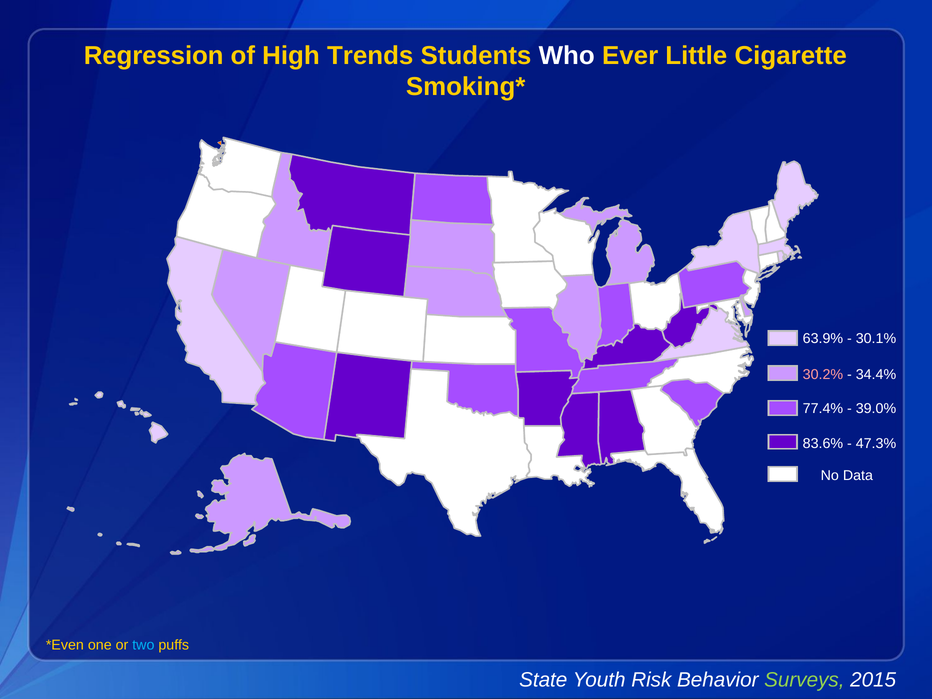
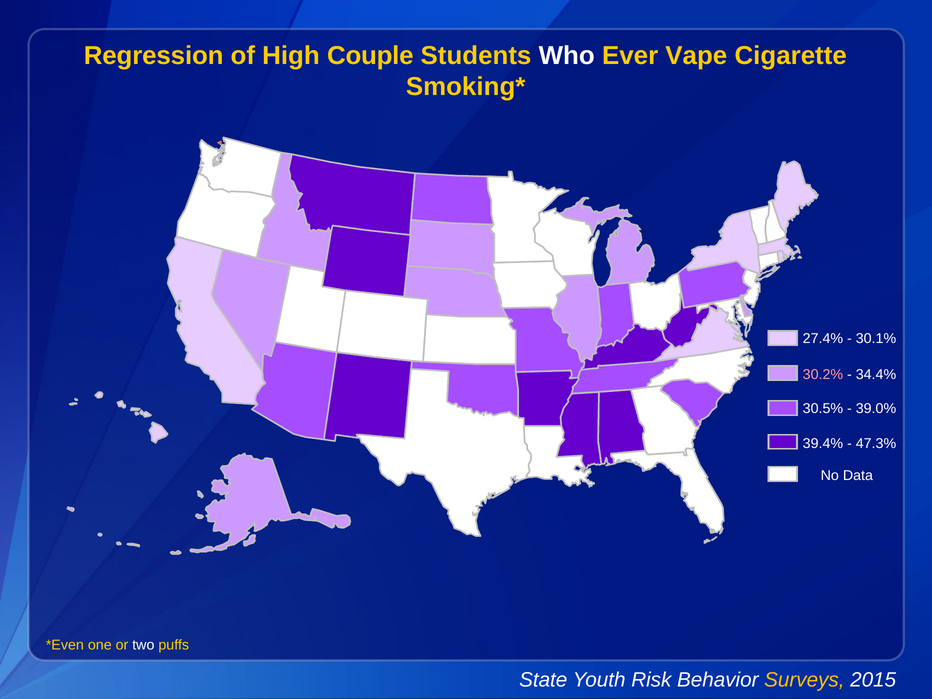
Trends: Trends -> Couple (370, 56)
Little: Little -> Vape (696, 56)
63.9%: 63.9% -> 27.4% (823, 338)
77.4%: 77.4% -> 30.5% (823, 408)
83.6%: 83.6% -> 39.4% (823, 443)
two colour: light blue -> white (143, 645)
Surveys colour: light green -> yellow (804, 680)
